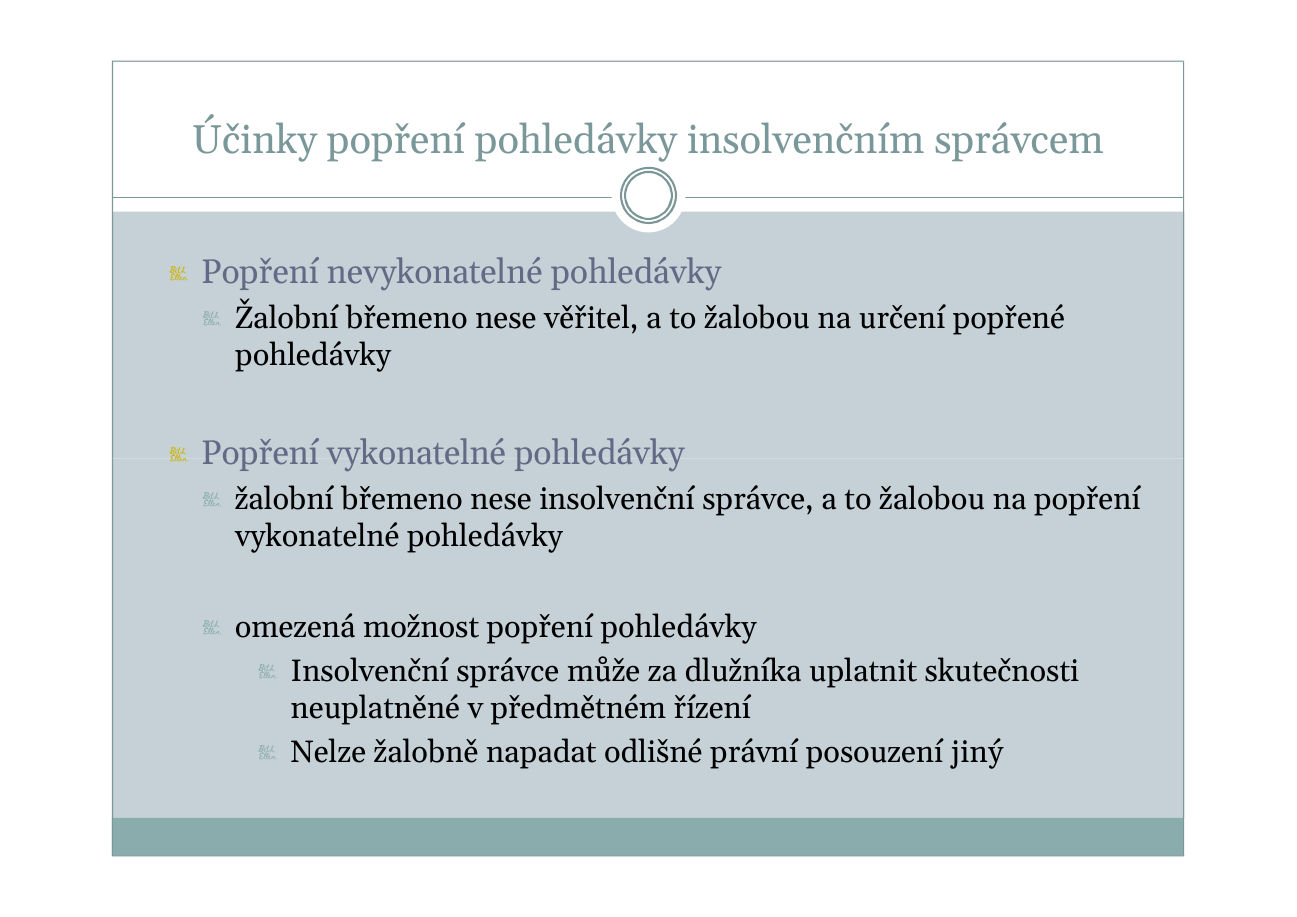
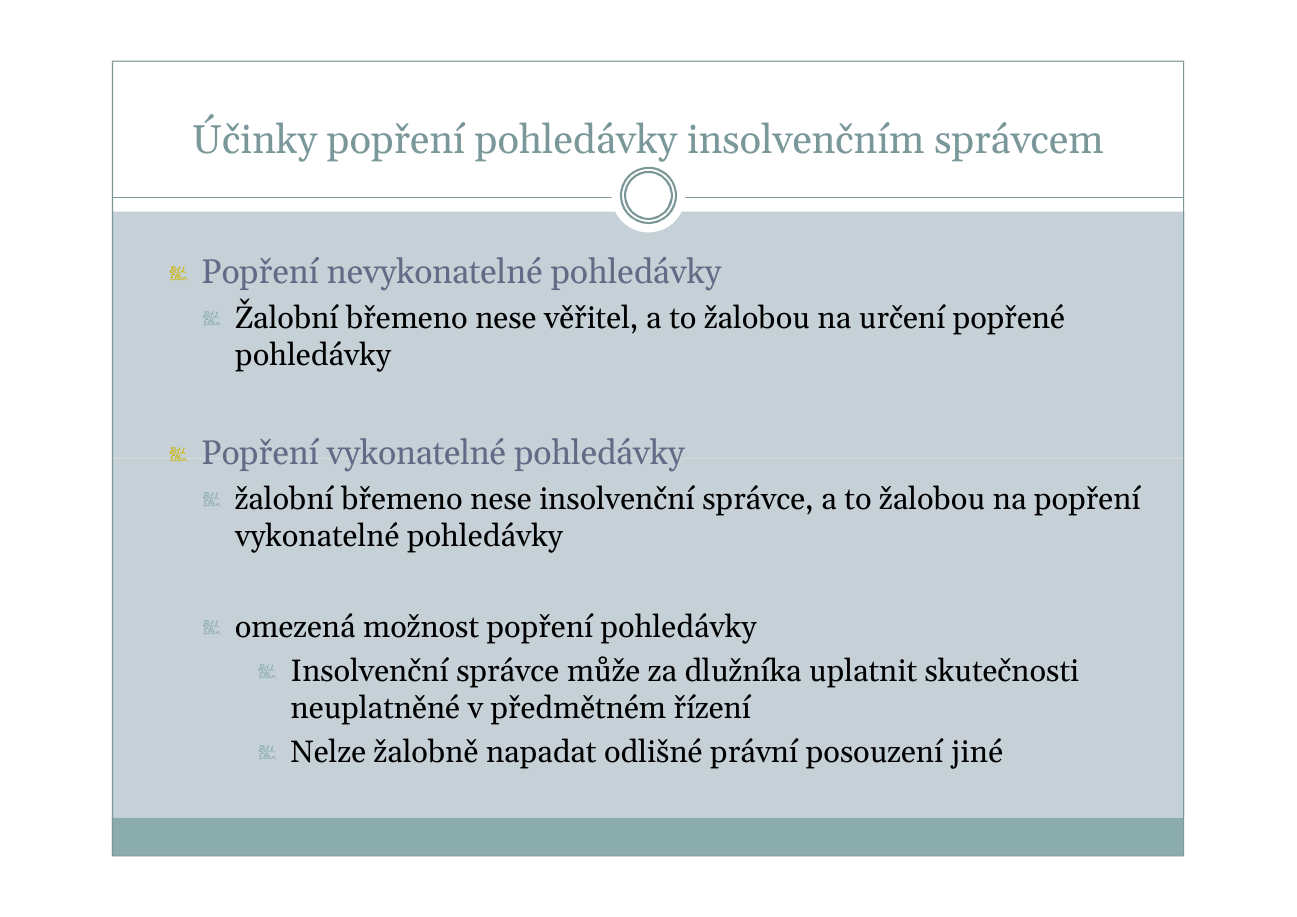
jiný: jiný -> jiné (977, 752)
